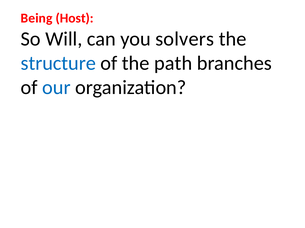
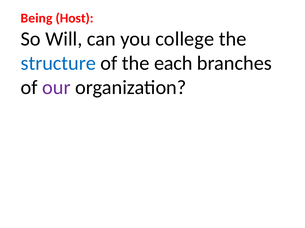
solvers: solvers -> college (185, 39)
path: path -> each (173, 63)
our colour: blue -> purple (56, 88)
